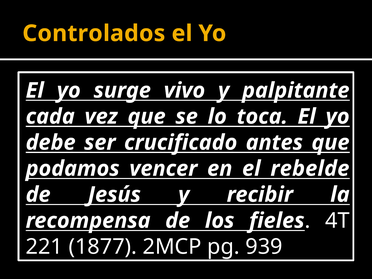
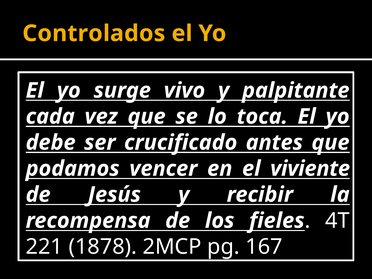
rebelde: rebelde -> viviente (310, 169)
1877: 1877 -> 1878 (103, 247)
939: 939 -> 167 (264, 247)
